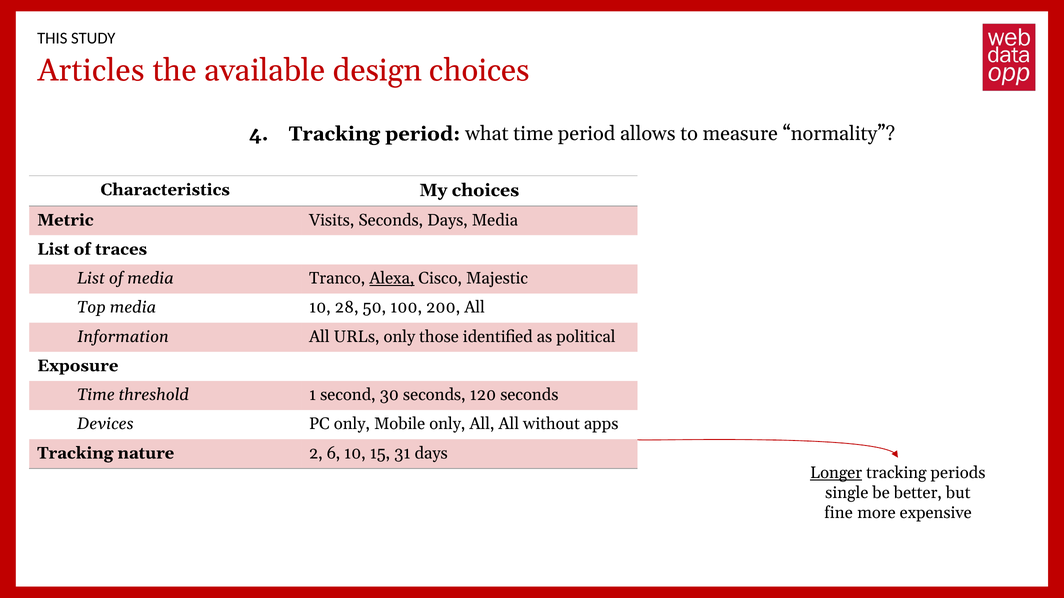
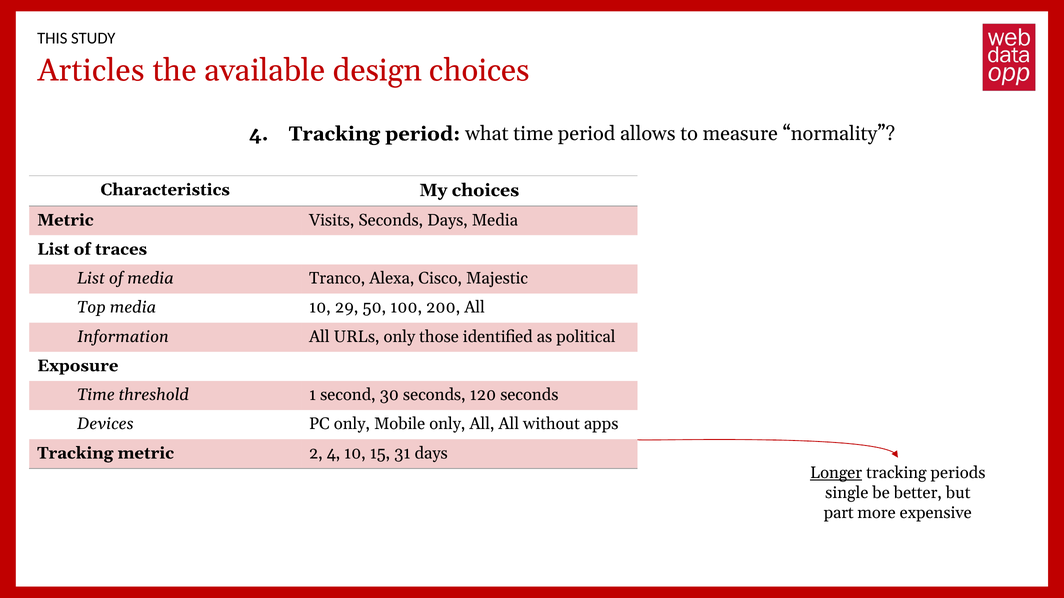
Alexa underline: present -> none (392, 279)
28: 28 -> 29 (347, 308)
Tracking nature: nature -> metric (146, 453)
2 6: 6 -> 4 (333, 453)
fine: fine -> part (839, 513)
